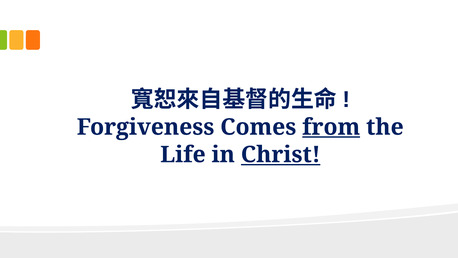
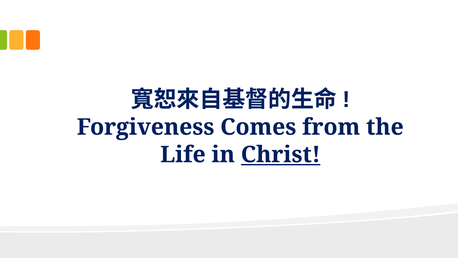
from underline: present -> none (331, 127)
